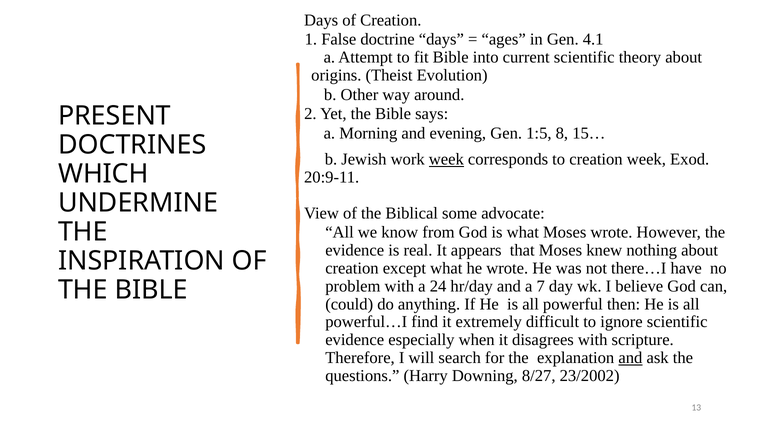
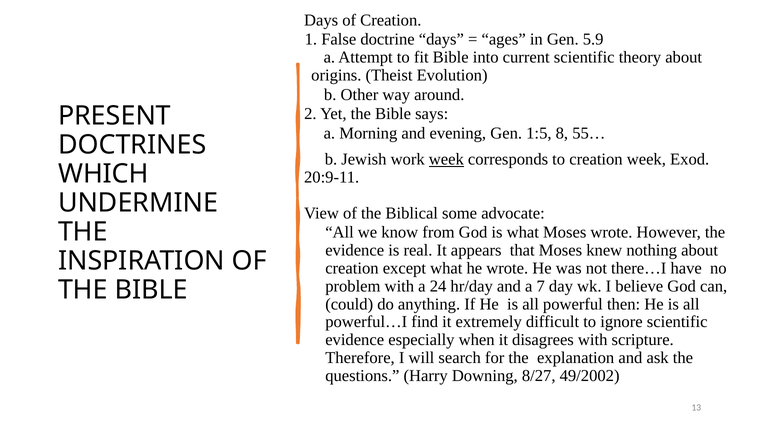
4.1: 4.1 -> 5.9 (593, 39)
15…: 15… -> 55… (589, 133)
and underline: present -> none (630, 358)
23/2002: 23/2002 -> 49/2002 (590, 376)
